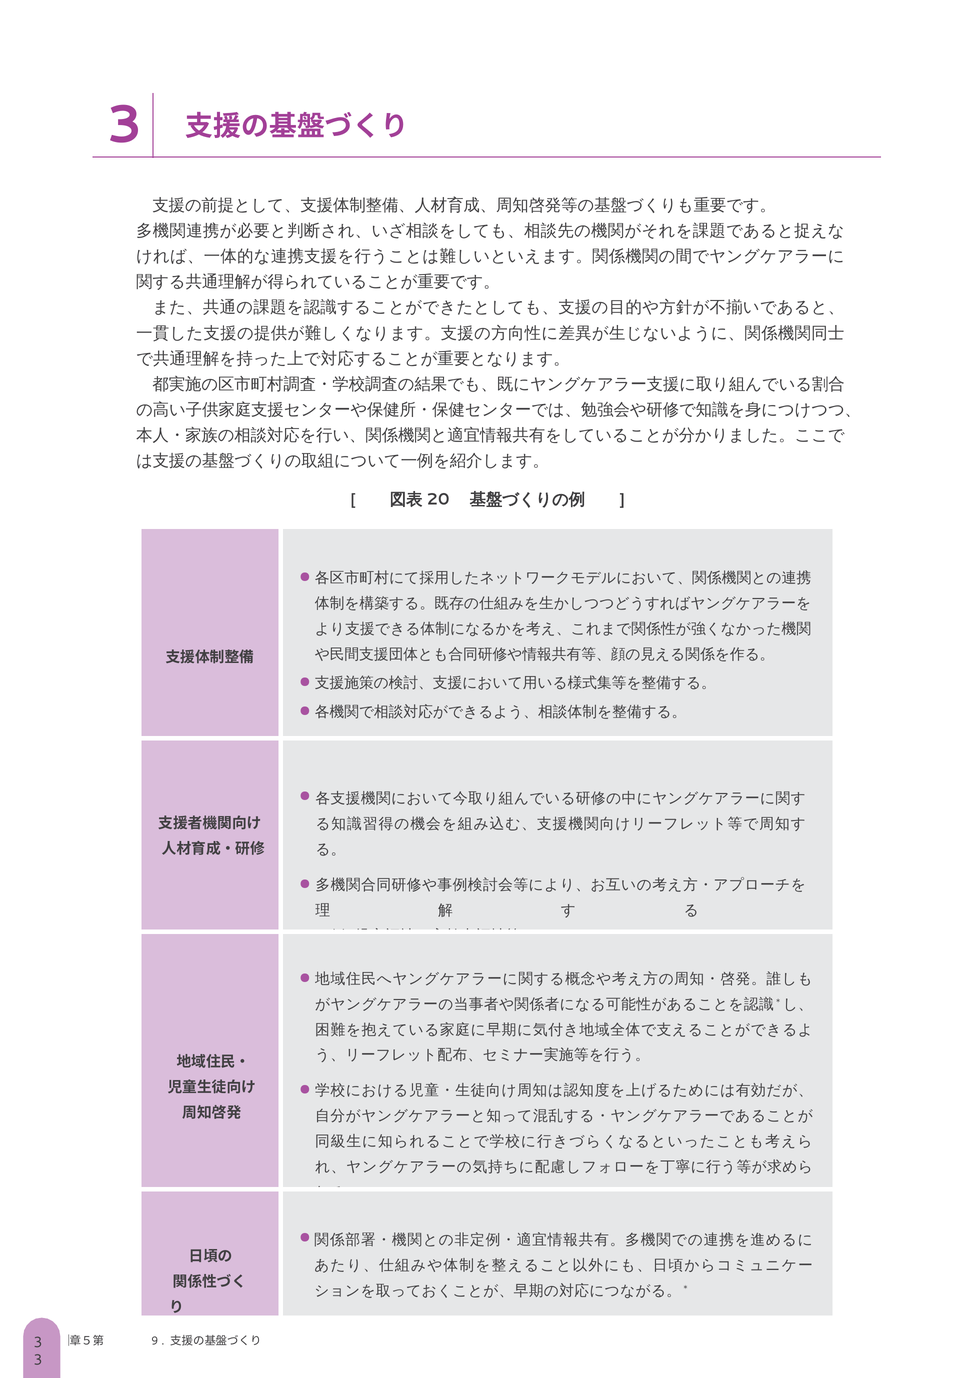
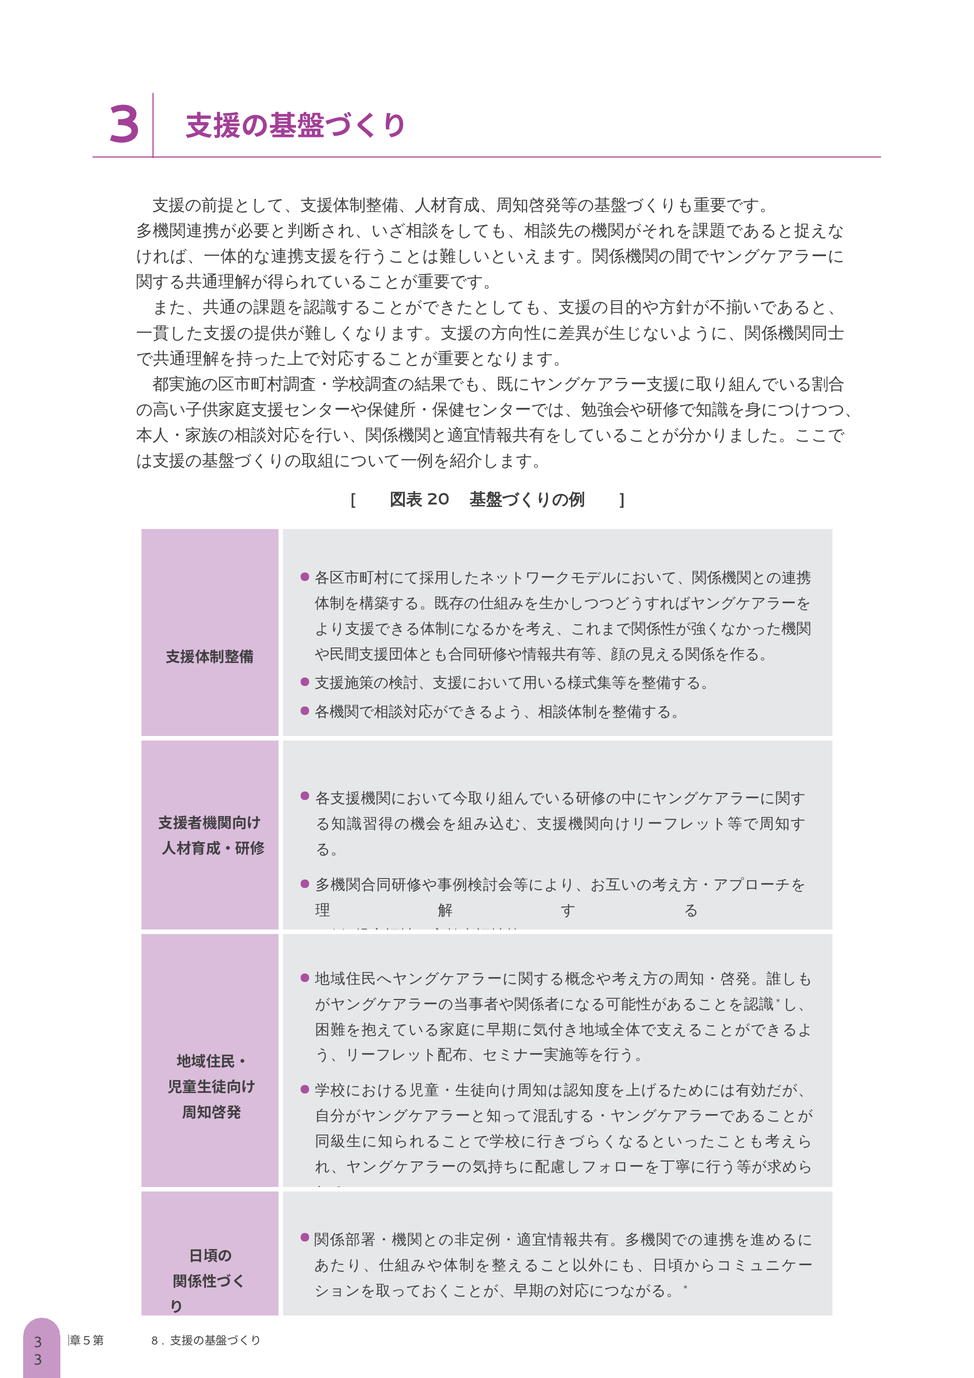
9: 9 -> 8 (155, 1340)
